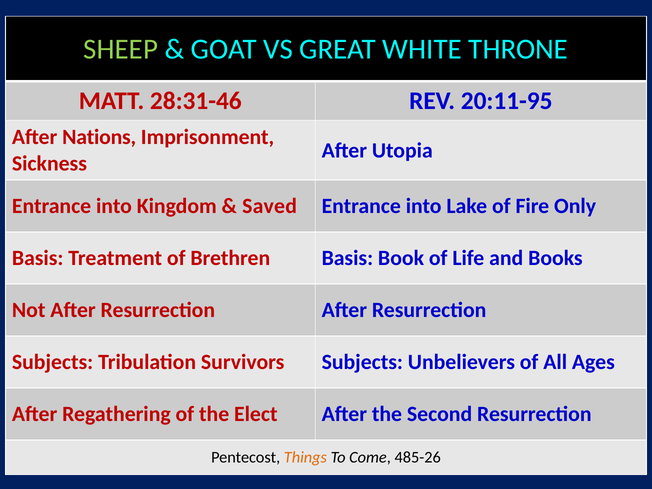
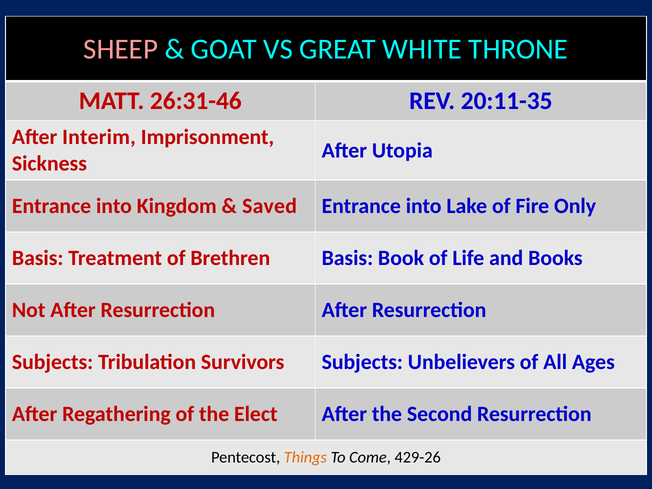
SHEEP colour: light green -> pink (121, 49)
28:31-46: 28:31-46 -> 26:31-46 (196, 101)
20:11-95: 20:11-95 -> 20:11-35 (507, 101)
Nations: Nations -> Interim (99, 137)
485-26: 485-26 -> 429-26 (418, 458)
